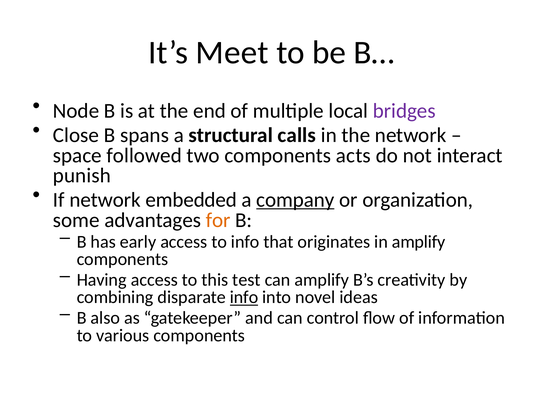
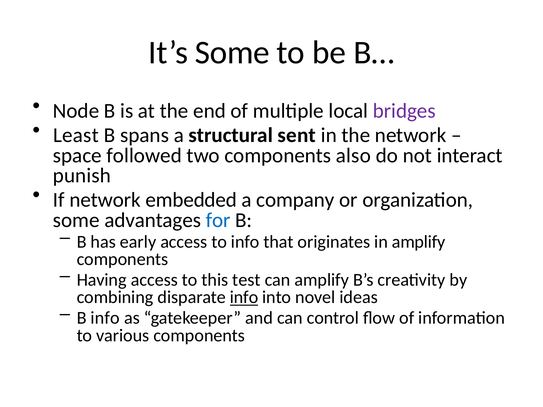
It’s Meet: Meet -> Some (232, 53)
Close: Close -> Least (76, 135)
calls: calls -> sent (297, 135)
acts: acts -> also (353, 155)
company underline: present -> none (295, 200)
for colour: orange -> blue (218, 220)
B also: also -> info (105, 318)
